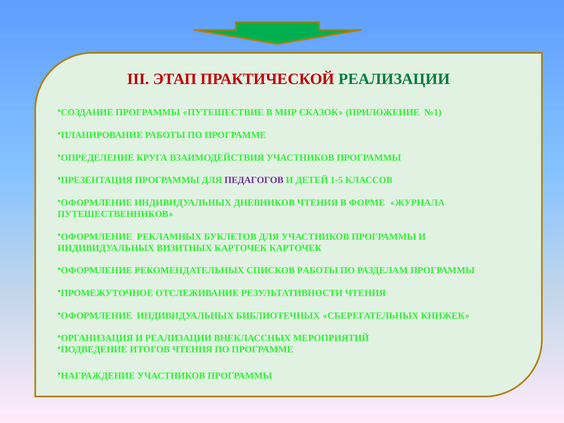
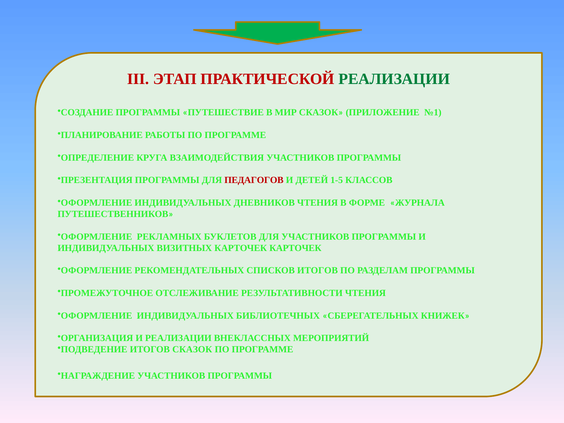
ПЕДАГОГОВ colour: purple -> red (254, 180)
СПИСКОВ РАБОТЫ: РАБОТЫ -> ИТОГОВ (317, 270)
ИТОГОВ ЧТЕНИЯ: ЧТЕНИЯ -> СКАЗОК (192, 349)
